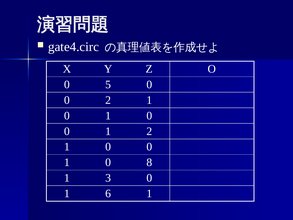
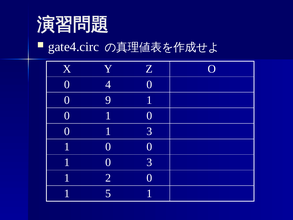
5: 5 -> 4 (108, 84)
0 2: 2 -> 9 (108, 100)
1 2: 2 -> 3 (149, 131)
0 8: 8 -> 3 (149, 162)
3: 3 -> 2 (108, 178)
6: 6 -> 5 (108, 193)
